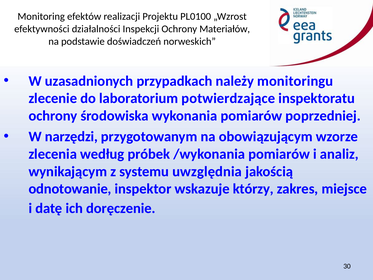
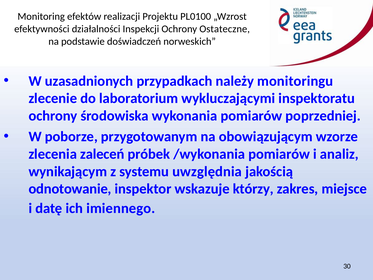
Materiałów: Materiałów -> Ostateczne (225, 29)
potwierdzające: potwierdzające -> wykluczającymi (228, 98)
narzędzi: narzędzi -> poborze (71, 136)
według: według -> zaleceń (102, 154)
doręczenie: doręczenie -> imiennego (121, 208)
